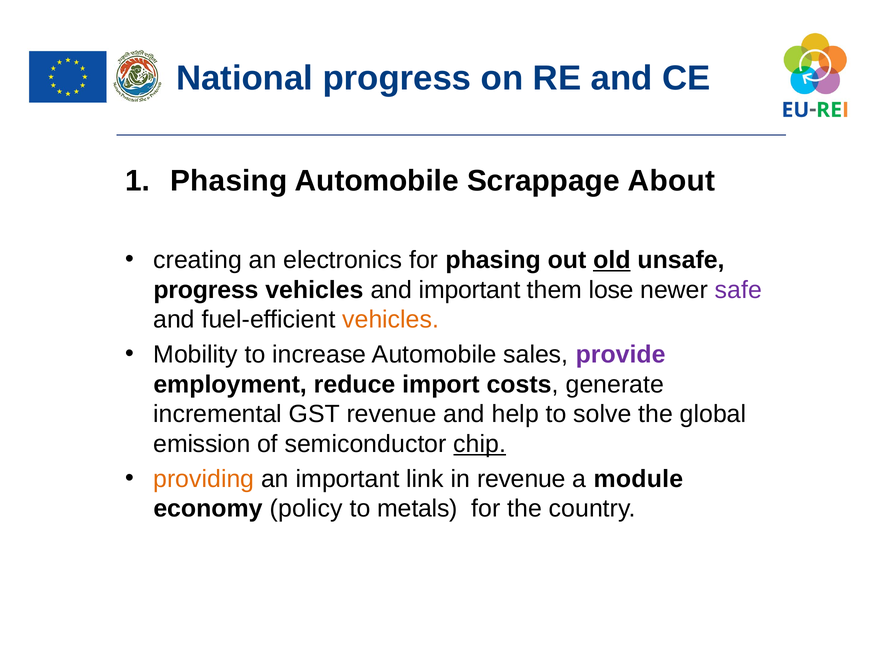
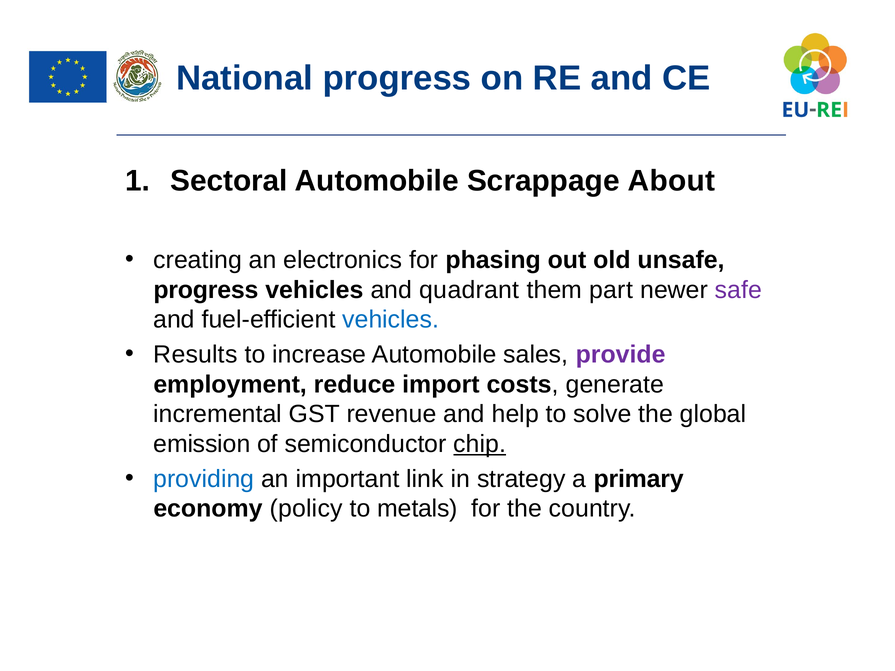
Phasing: Phasing -> Sectoral (229, 181)
old underline: present -> none (612, 260)
and important: important -> quadrant (469, 290)
lose: lose -> part (611, 290)
vehicles colour: orange -> blue (391, 320)
Mobility: Mobility -> Results (195, 355)
providing colour: orange -> blue (204, 479)
in revenue: revenue -> strategy (521, 479)
module: module -> primary (639, 479)
